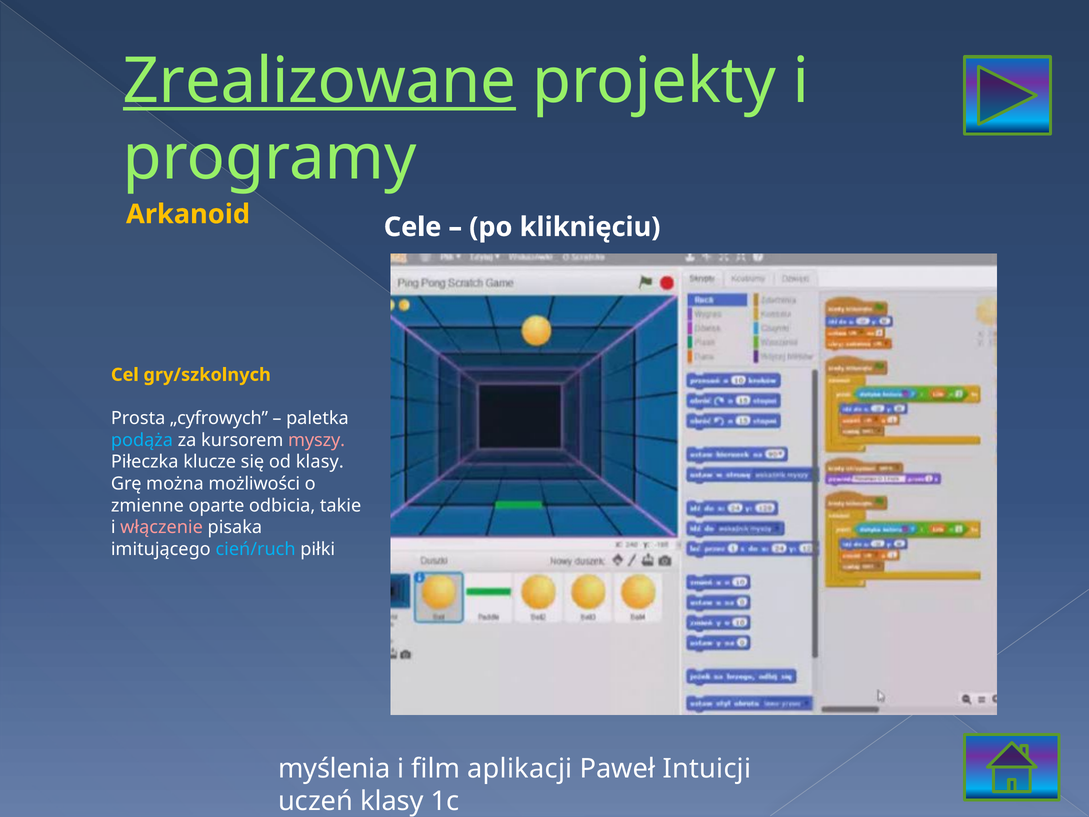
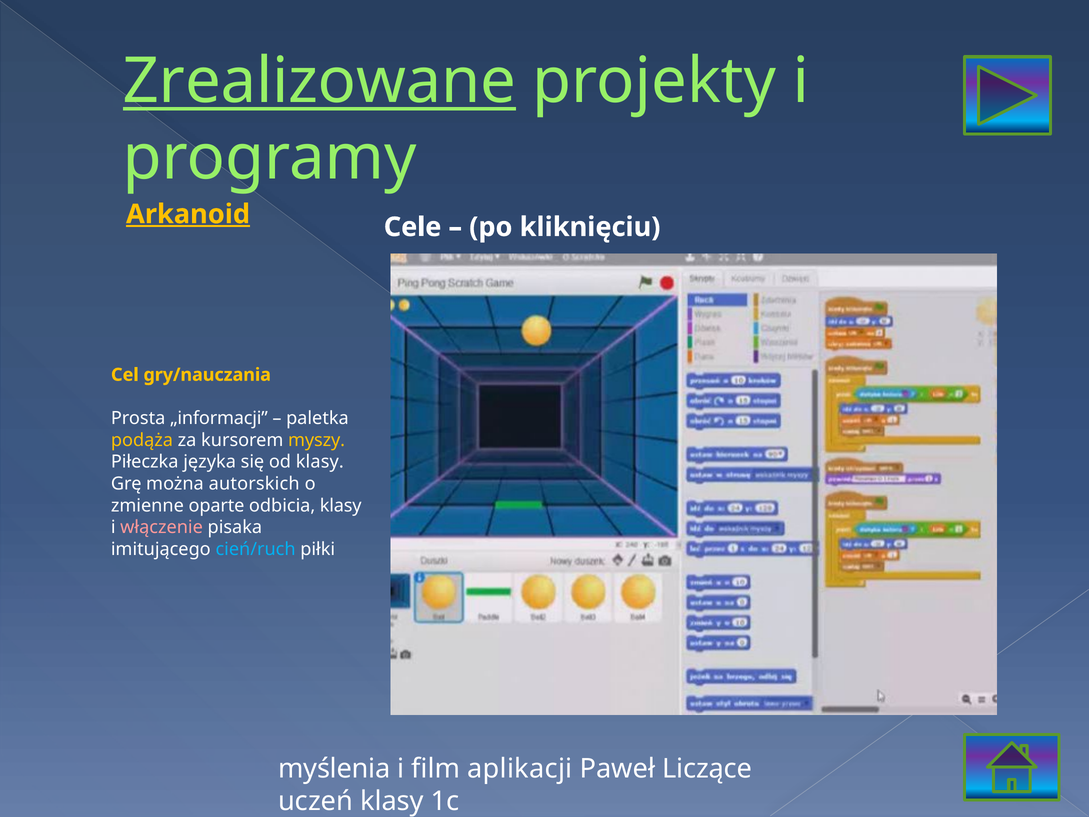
Arkanoid underline: none -> present (188, 214)
gry/szkolnych: gry/szkolnych -> gry/nauczania (207, 375)
„cyfrowych: „cyfrowych -> „informacji (219, 418)
podąża colour: light blue -> yellow (142, 440)
myszy colour: pink -> yellow (317, 440)
klucze: klucze -> języka (210, 462)
możliwości: możliwości -> autorskich (254, 484)
odbicia takie: takie -> klasy (341, 505)
Intuicji: Intuicji -> Liczące (707, 768)
